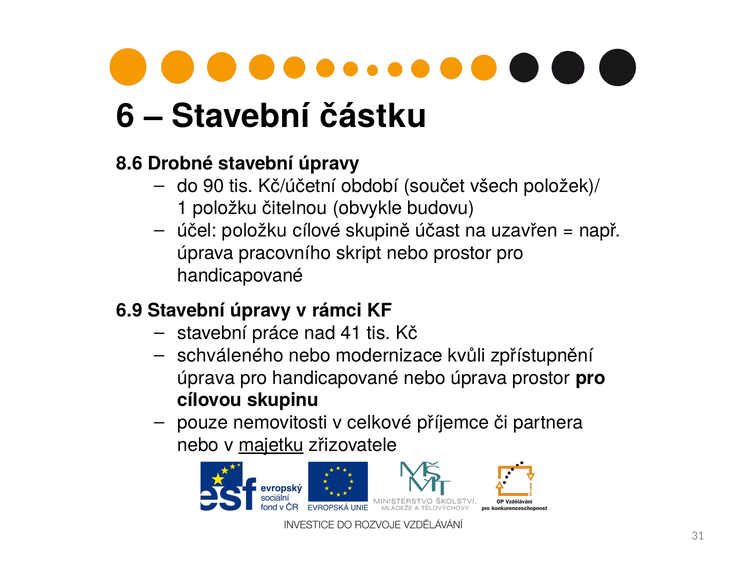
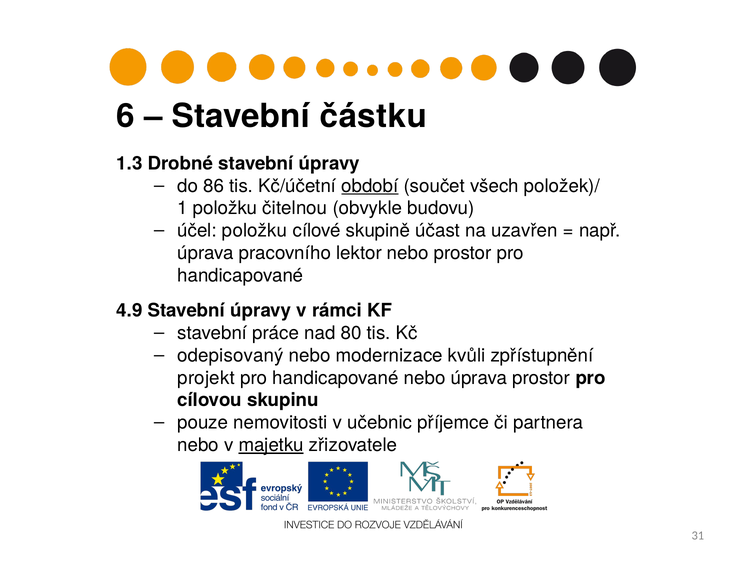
8.6: 8.6 -> 1.3 (129, 164)
90: 90 -> 86 (214, 186)
období underline: none -> present (370, 186)
skript: skript -> lektor (359, 253)
6.9: 6.9 -> 4.9 (129, 311)
41: 41 -> 80 (351, 333)
schváleného: schváleného -> odepisovaný (230, 356)
úprava: úprava -> projekt (206, 378)
celkové: celkové -> učebnic (380, 423)
